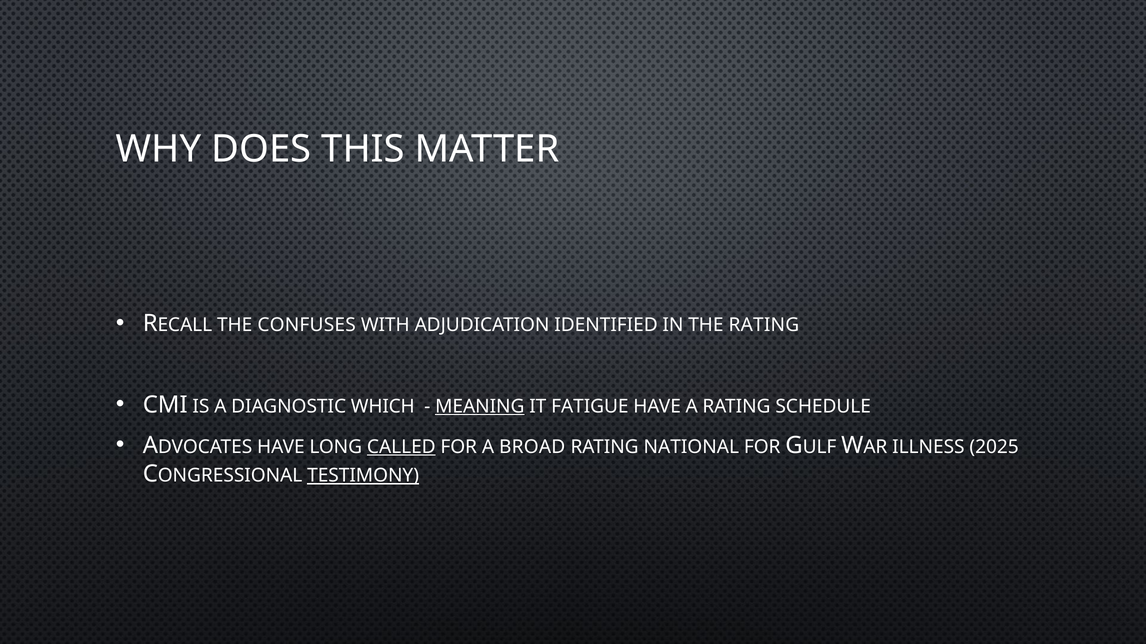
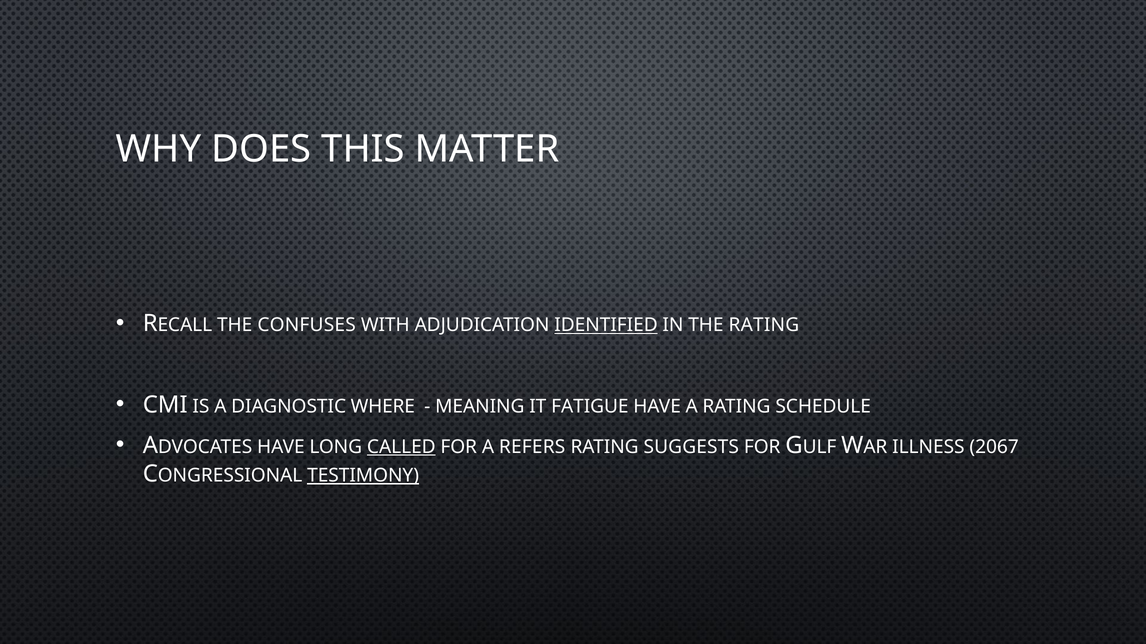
IDENTIFIED underline: none -> present (606, 325)
WHICH: WHICH -> WHERE (383, 407)
MEANING underline: present -> none (480, 407)
BROAD: BROAD -> REFERS (532, 447)
NATIONAL: NATIONAL -> SUGGESTS (691, 447)
2025: 2025 -> 2067 (994, 447)
